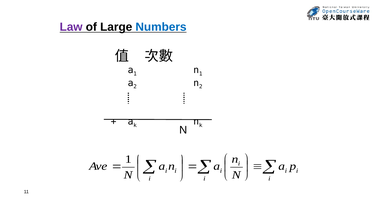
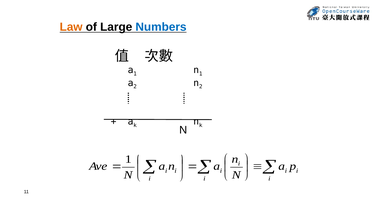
Law colour: purple -> orange (71, 27)
